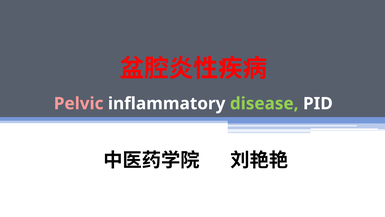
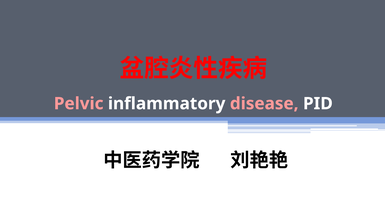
disease colour: light green -> pink (264, 103)
